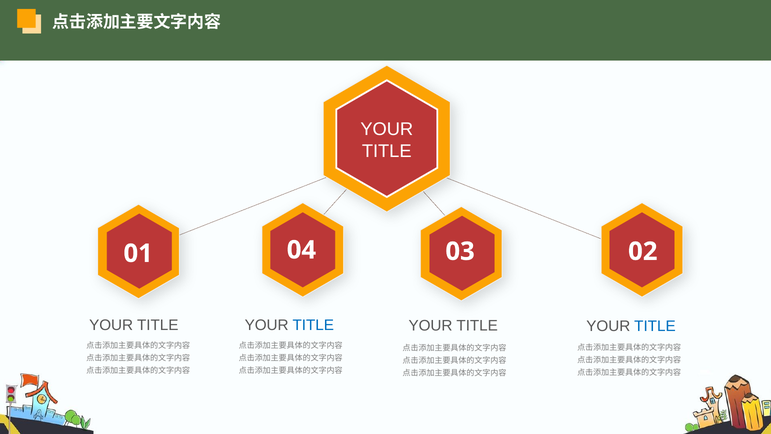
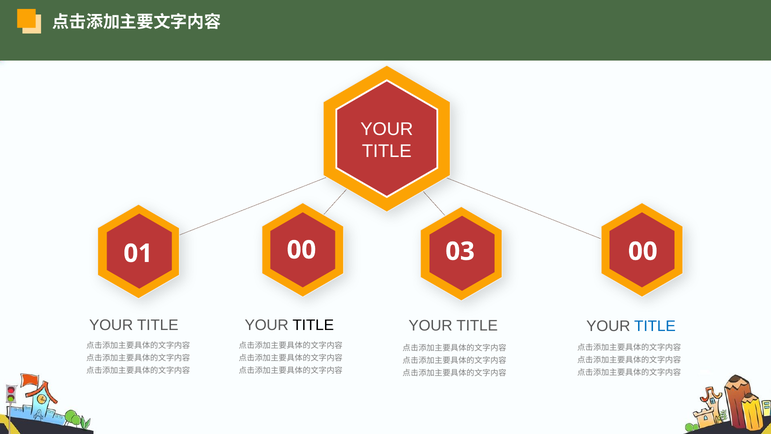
01 04: 04 -> 00 (301, 250)
03 02: 02 -> 00 (643, 251)
TITLE colour: blue -> black (313, 325)
